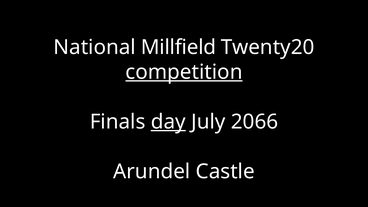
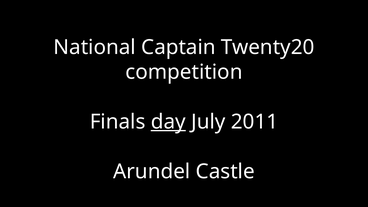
Millfield: Millfield -> Captain (178, 47)
competition underline: present -> none (184, 72)
2066: 2066 -> 2011 (255, 122)
